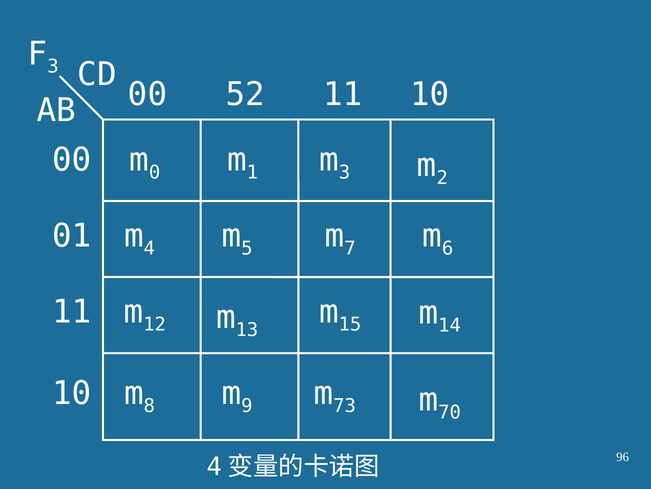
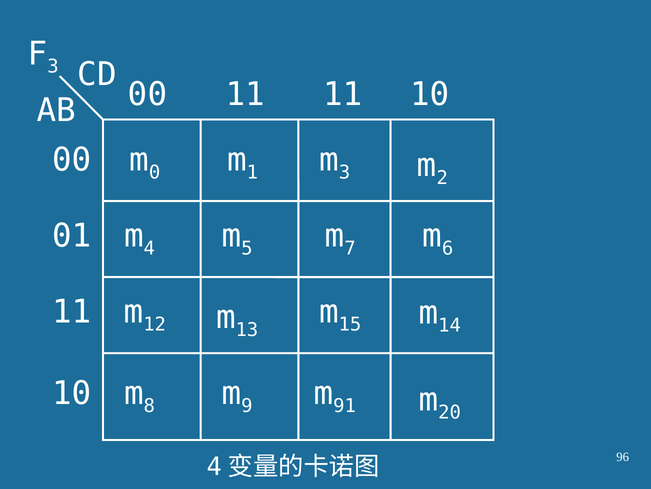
00 52: 52 -> 11 (245, 94)
73: 73 -> 91 (345, 406)
70: 70 -> 20 (450, 412)
